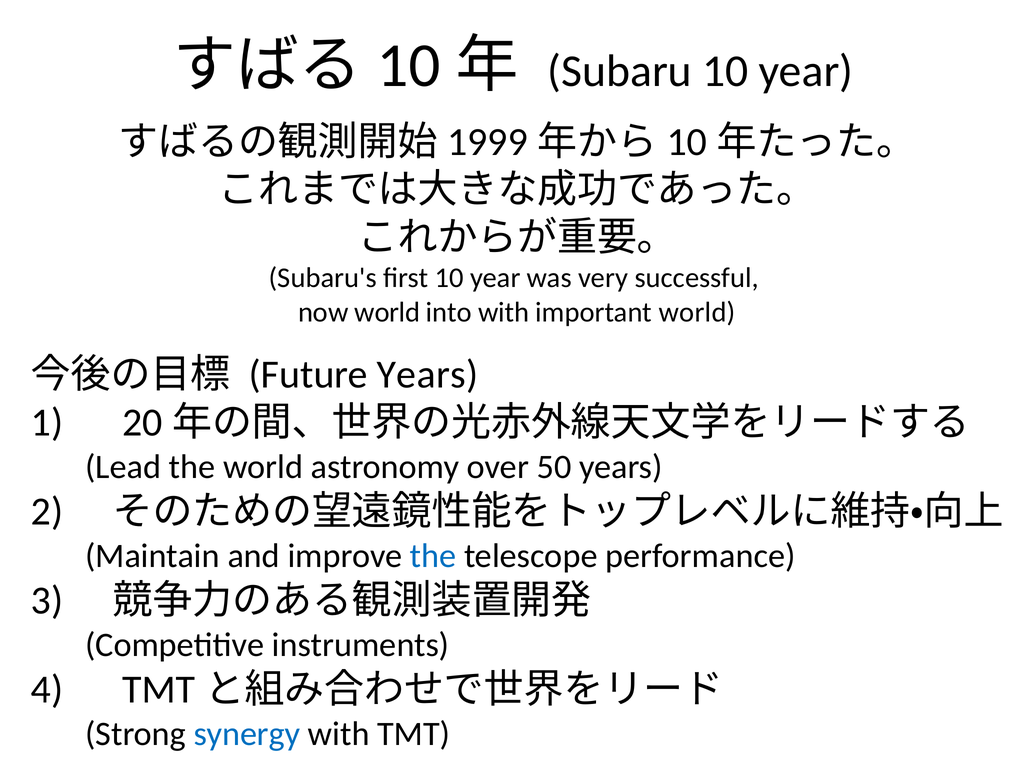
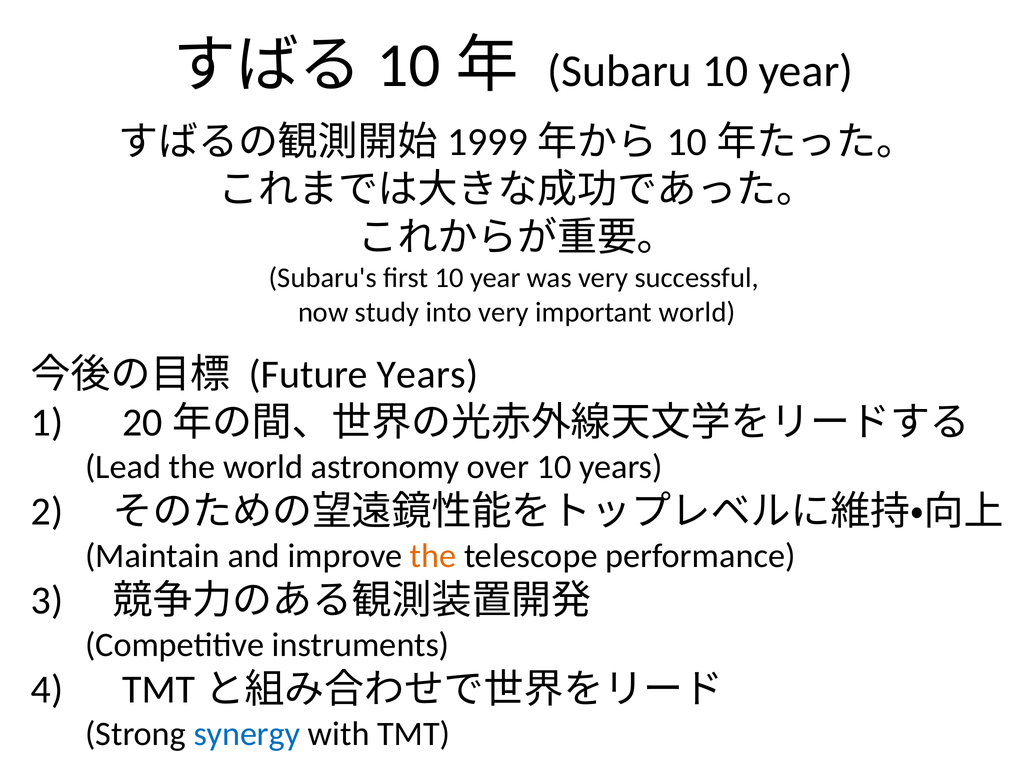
now world: world -> study (387, 312)
into with: with -> very (503, 312)
over 50: 50 -> 10 (554, 467)
the colour: blue -> orange (433, 556)
